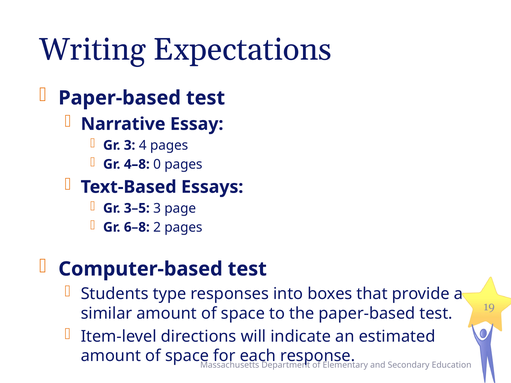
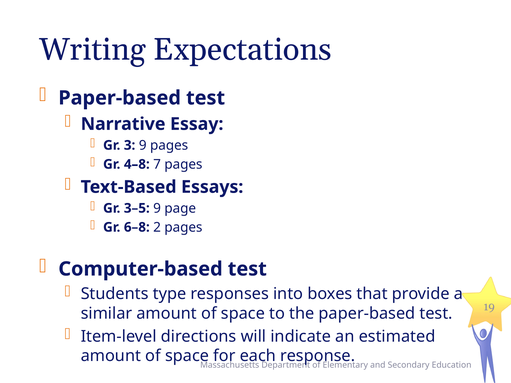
3 4: 4 -> 9 (143, 145)
0: 0 -> 7 (157, 164)
3–5 3: 3 -> 9 (157, 208)
